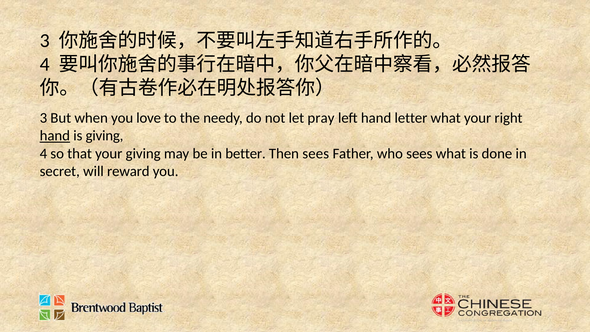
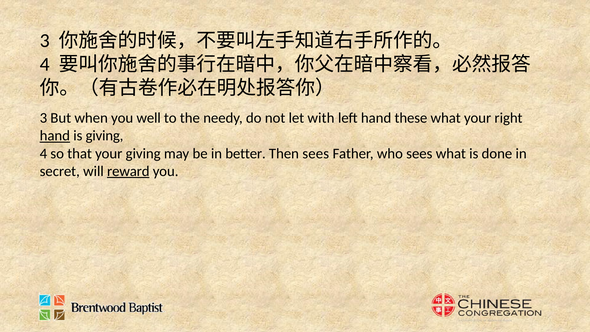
love: love -> well (149, 118)
pray: pray -> with (321, 118)
letter: letter -> these (411, 118)
reward underline: none -> present (128, 171)
